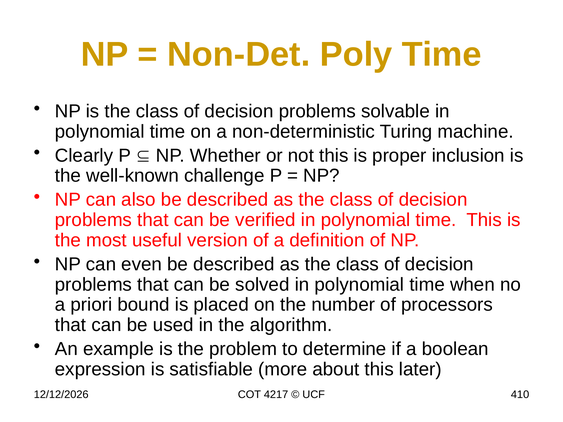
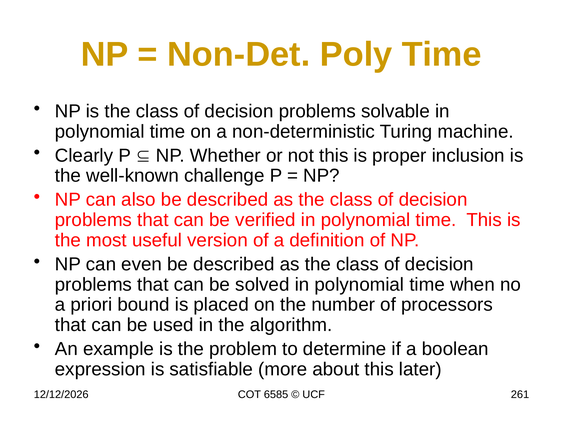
4217: 4217 -> 6585 (276, 395)
410: 410 -> 261 (520, 395)
